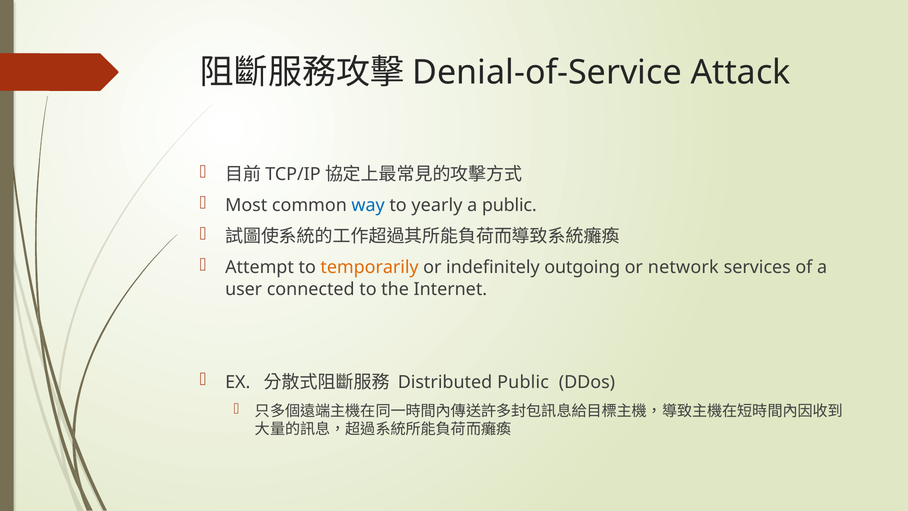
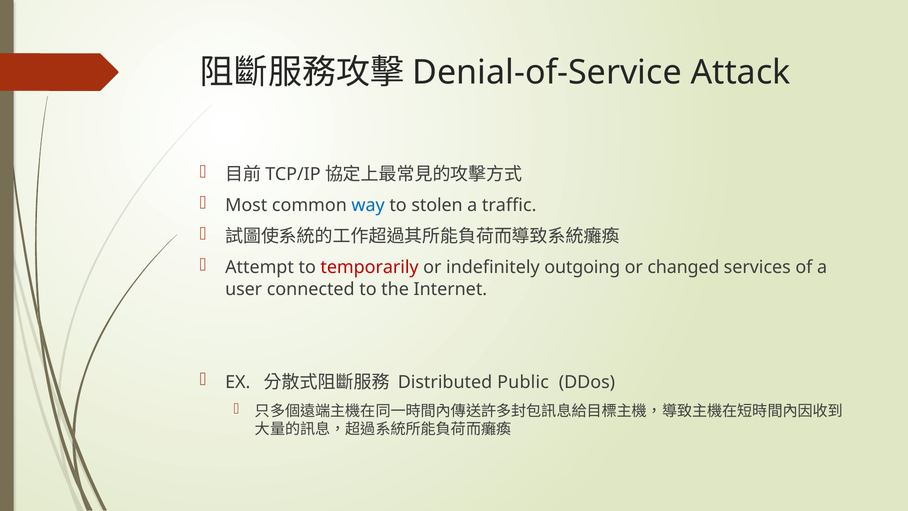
yearly: yearly -> stolen (437, 205)
a public: public -> traffic (509, 205)
temporarily colour: orange -> red (370, 267)
network: network -> changed (683, 267)
